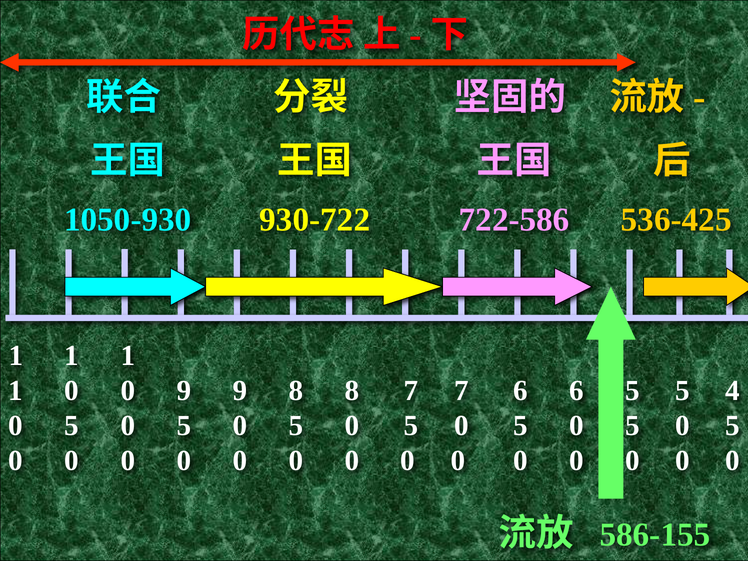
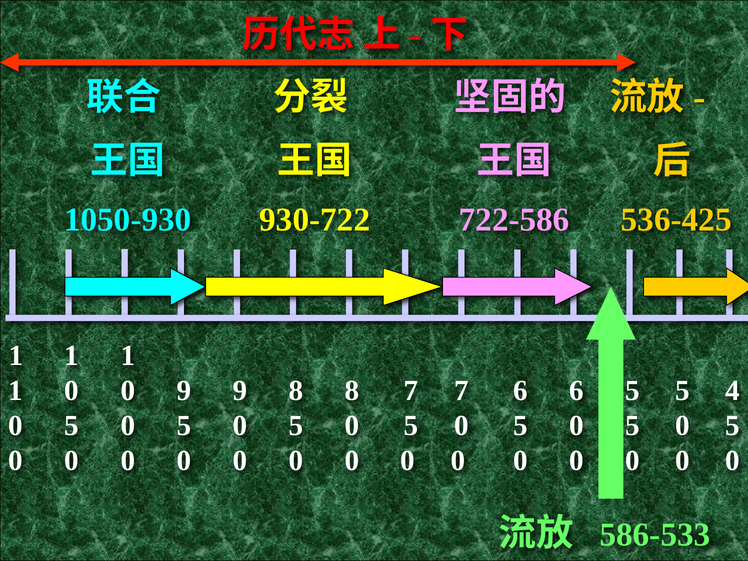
586-155: 586-155 -> 586-533 (655, 535)
